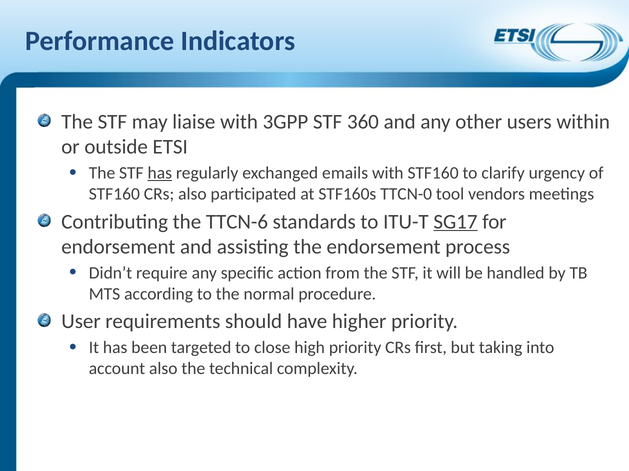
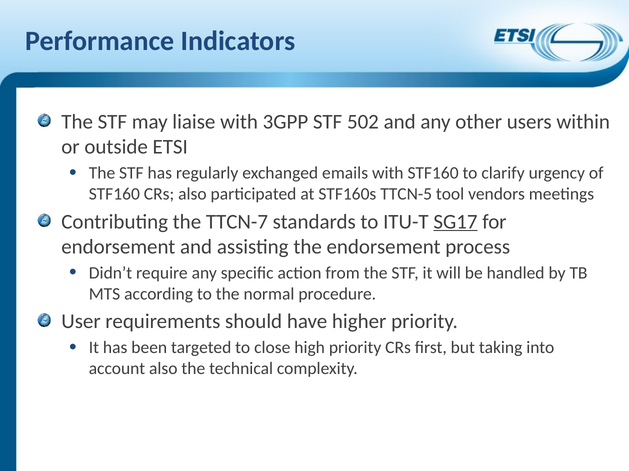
360: 360 -> 502 (363, 122)
has underline: present -> none (160, 173)
TTCN-0: TTCN-0 -> TTCN-5 (406, 194)
TTCN-6: TTCN-6 -> TTCN-7 (237, 222)
